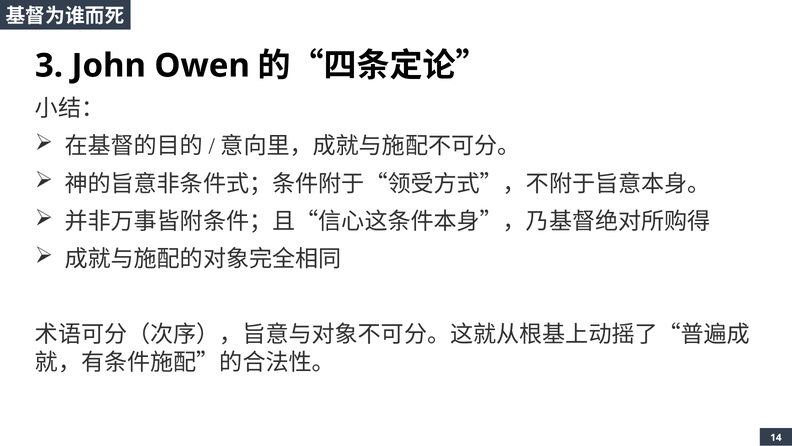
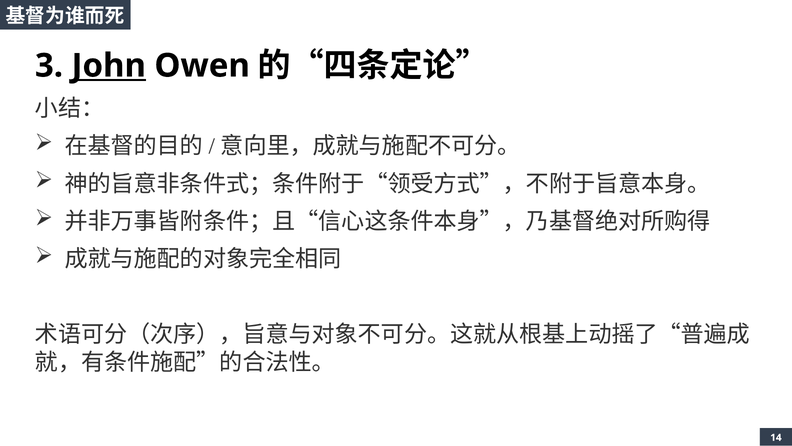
John underline: none -> present (109, 66)
